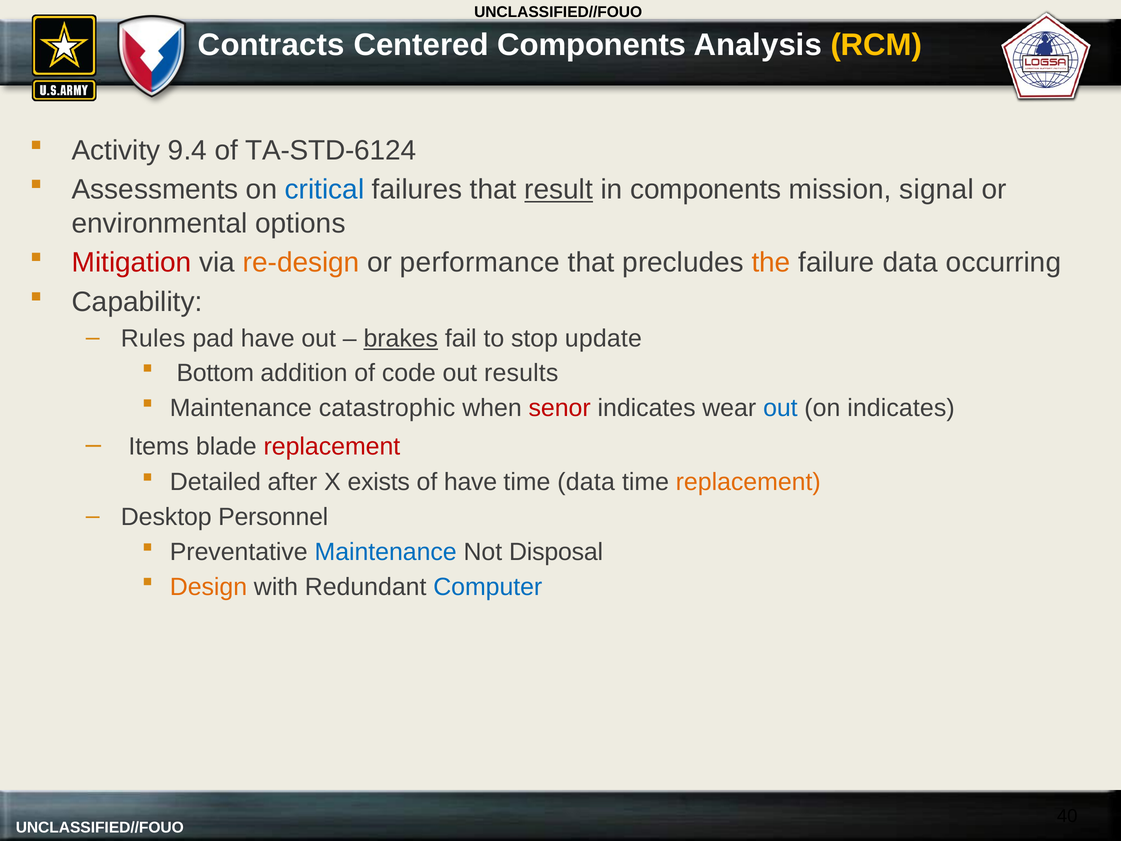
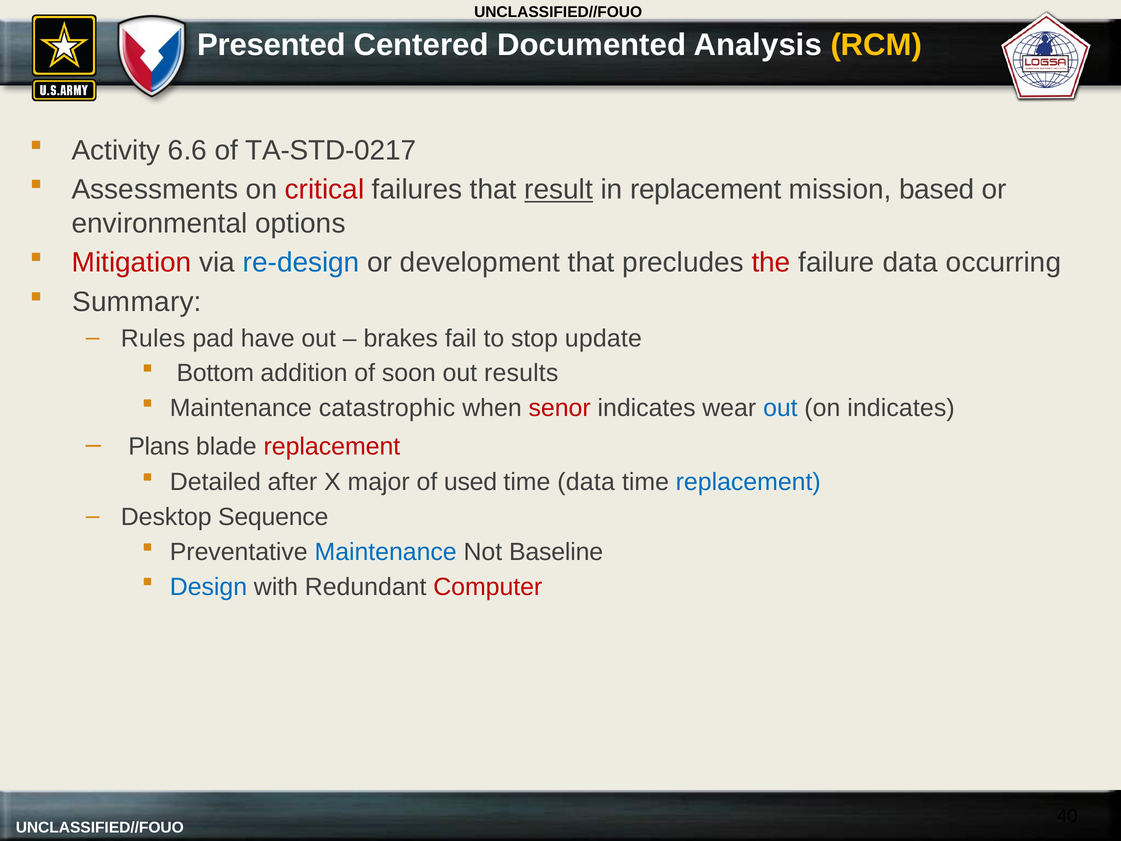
Contracts: Contracts -> Presented (272, 45)
Centered Components: Components -> Documented (592, 45)
9.4: 9.4 -> 6.6 (187, 150)
TA-STD-6124: TA-STD-6124 -> TA-STD-0217 (331, 150)
critical colour: blue -> red (325, 190)
in components: components -> replacement (706, 190)
signal: signal -> based (937, 190)
re-design colour: orange -> blue (301, 263)
performance: performance -> development (480, 263)
the colour: orange -> red (771, 263)
Capability: Capability -> Summary (137, 302)
brakes underline: present -> none (401, 338)
code: code -> soon (409, 373)
Items: Items -> Plans (159, 447)
exists: exists -> major (379, 482)
of have: have -> used (471, 482)
replacement colour: orange -> blue (748, 482)
Personnel: Personnel -> Sequence (273, 517)
Disposal: Disposal -> Baseline (556, 552)
Design colour: orange -> blue (208, 587)
Computer colour: blue -> red (488, 587)
